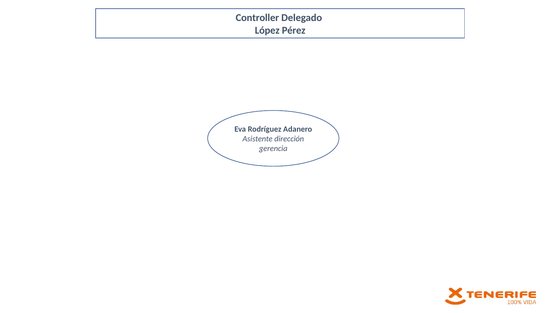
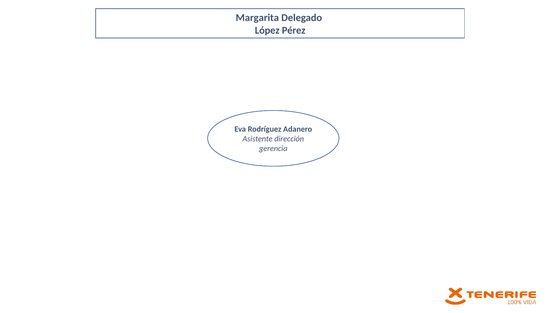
Controller: Controller -> Margarita (257, 18)
